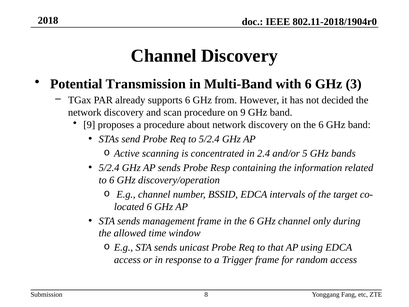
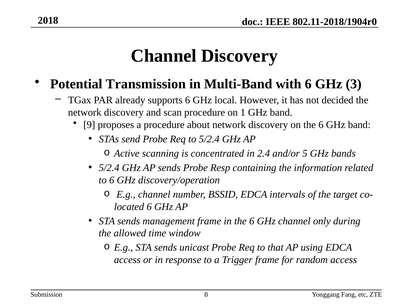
from: from -> local (226, 100)
on 9: 9 -> 1 (243, 112)
